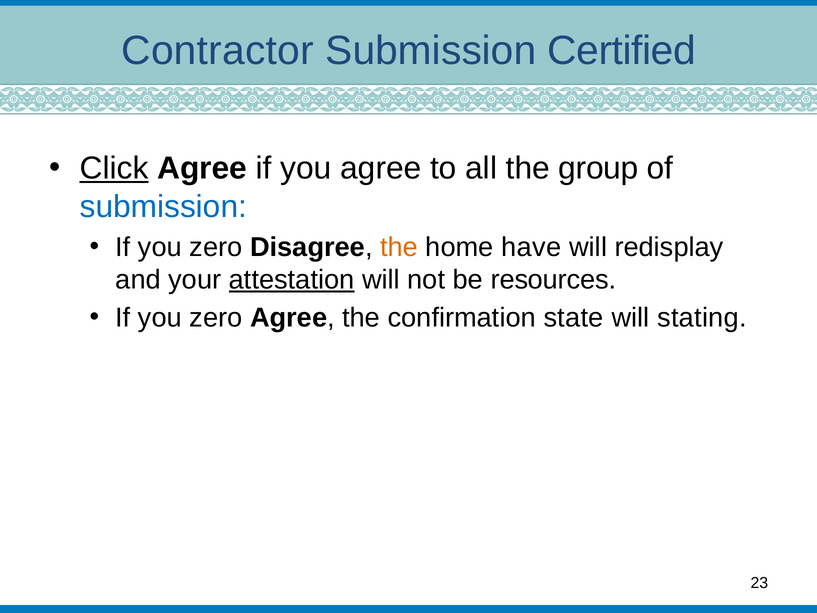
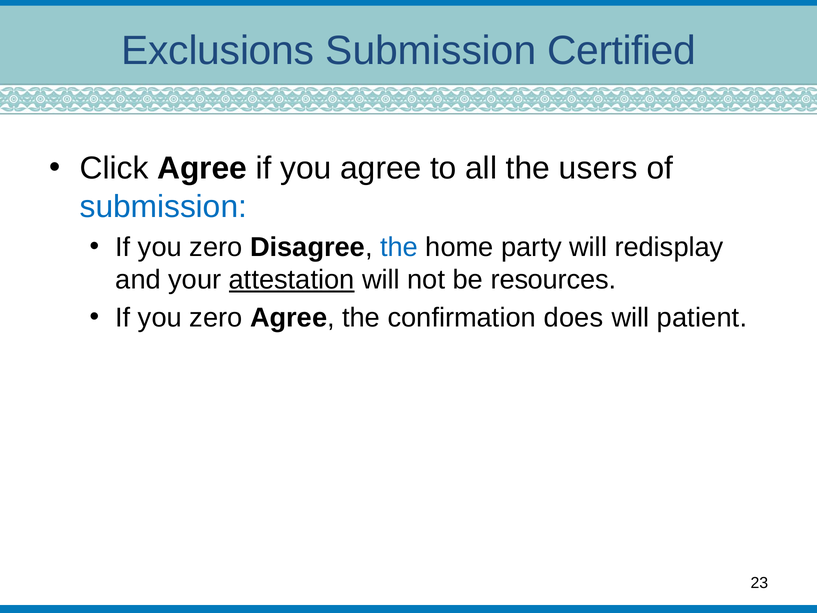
Contractor: Contractor -> Exclusions (218, 51)
Click underline: present -> none (114, 168)
group: group -> users (598, 168)
the colour: orange -> blue (399, 247)
have: have -> party (531, 247)
state: state -> does (574, 318)
stating: stating -> patient (702, 318)
